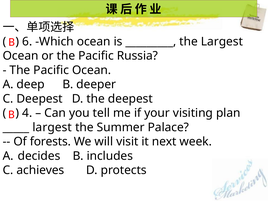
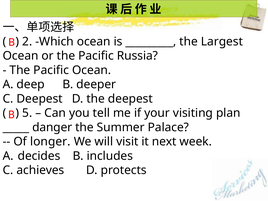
6: 6 -> 2 (27, 42)
4: 4 -> 5 (27, 113)
largest: largest -> danger (52, 127)
forests: forests -> longer (50, 142)
